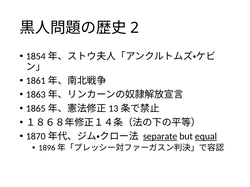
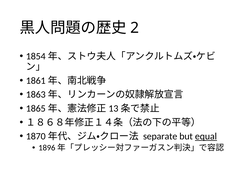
separate underline: present -> none (160, 137)
